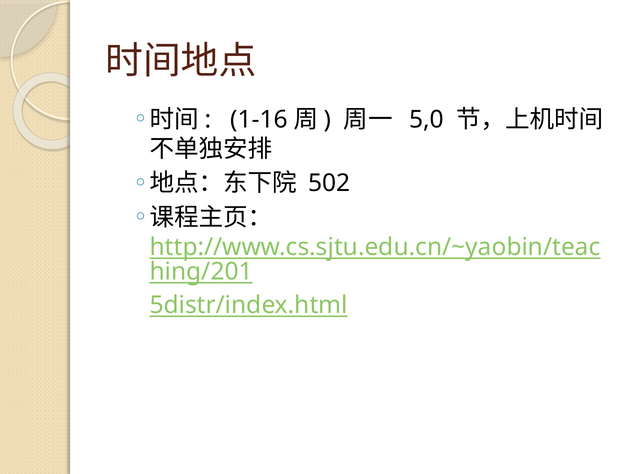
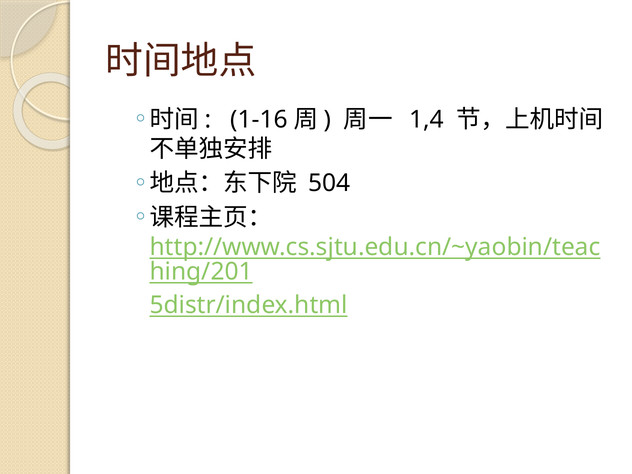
5,0: 5,0 -> 1,4 (427, 120)
502: 502 -> 504 (329, 183)
